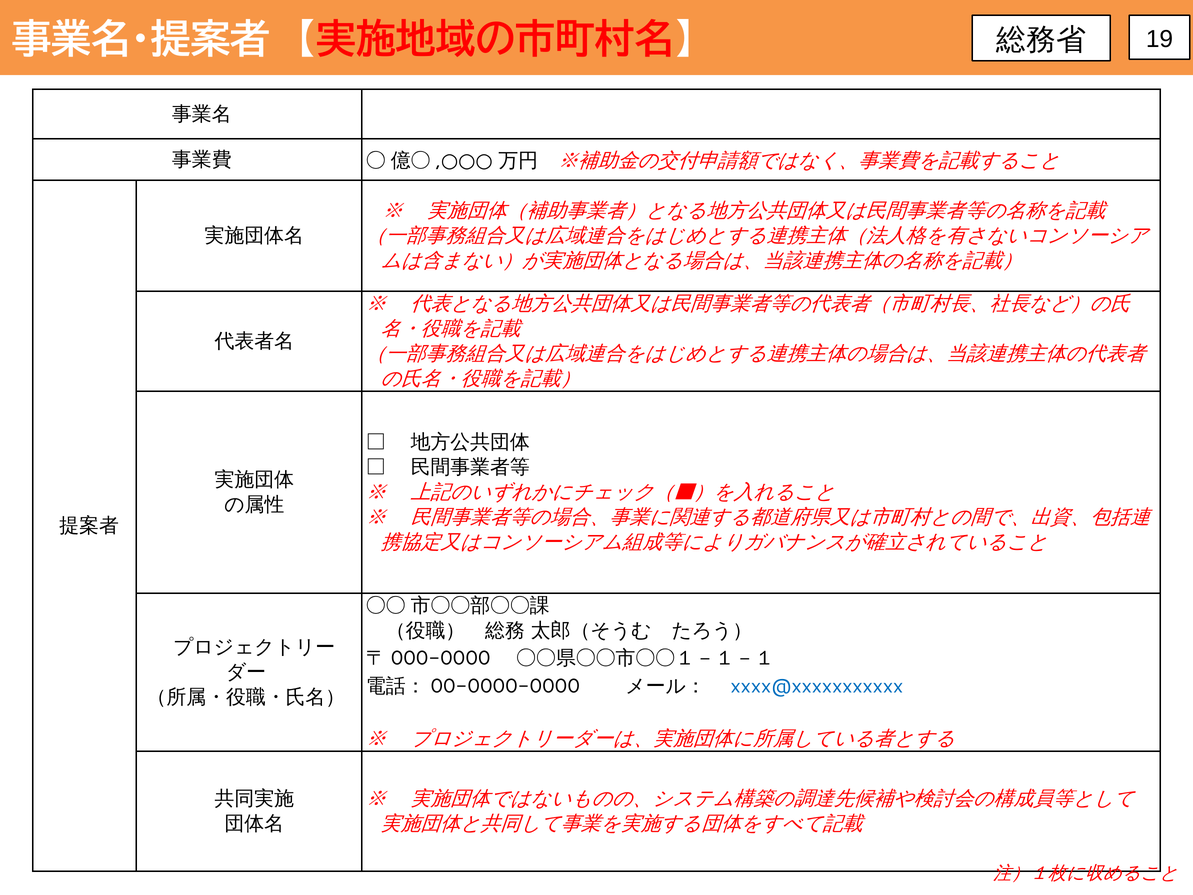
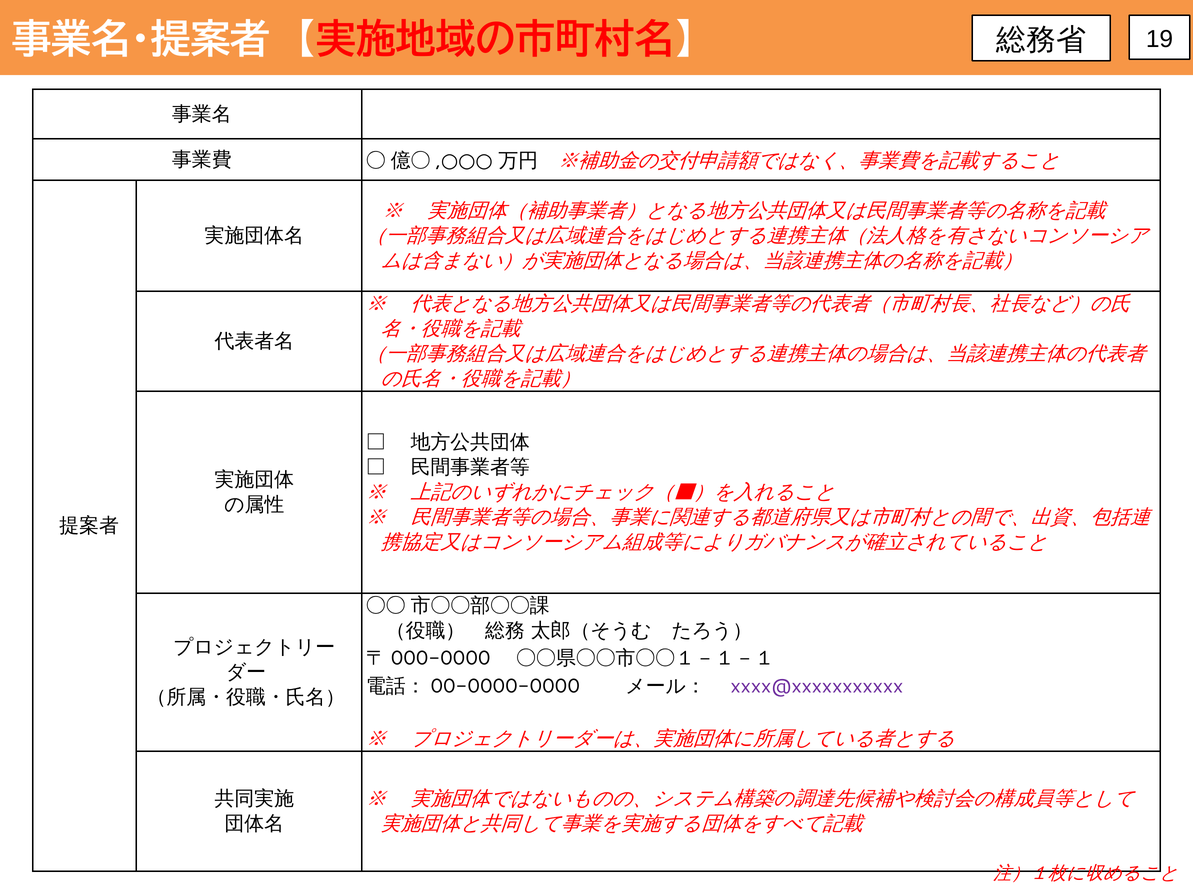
xxxx@xxxxxxxxxxx colour: blue -> purple (817, 686)
